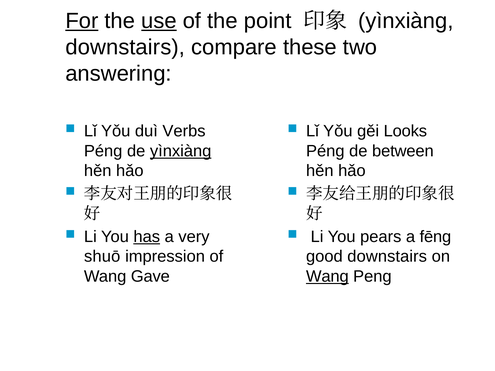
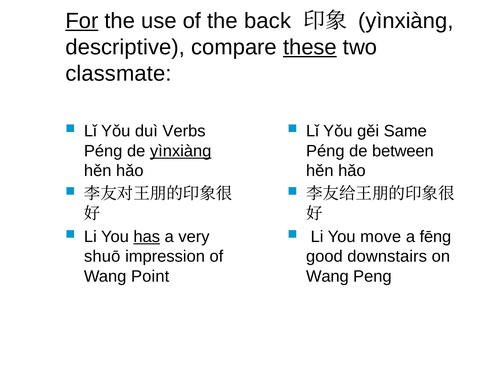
use underline: present -> none (159, 21)
point: point -> back (268, 21)
downstairs: downstairs -> descriptive (125, 47)
these underline: none -> present (310, 47)
answering: answering -> classmate (118, 74)
Looks: Looks -> Same (405, 131)
pears: pears -> move (381, 237)
Gave: Gave -> Point (150, 276)
Wang underline: present -> none (327, 276)
